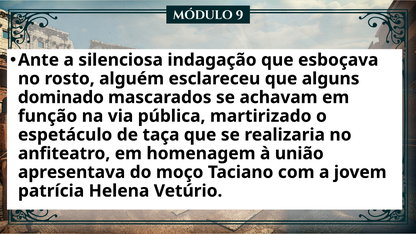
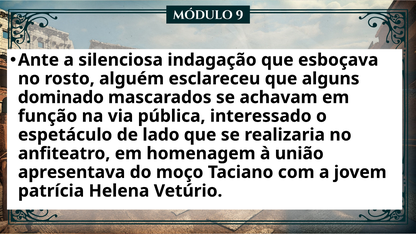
martirizado: martirizado -> interessado (261, 116)
taça: taça -> lado (161, 135)
